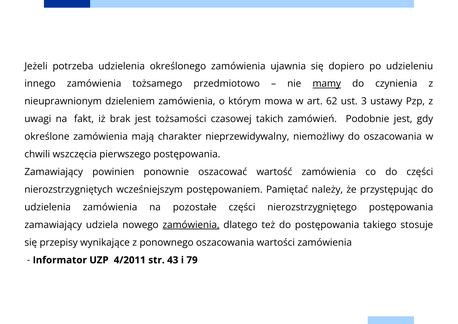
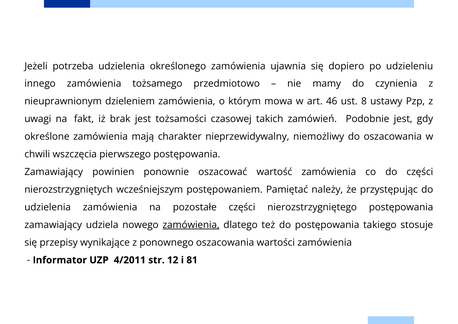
mamy underline: present -> none (327, 84)
62: 62 -> 46 (332, 101)
3: 3 -> 8 (364, 101)
43: 43 -> 12 (173, 260)
79: 79 -> 81 (192, 260)
